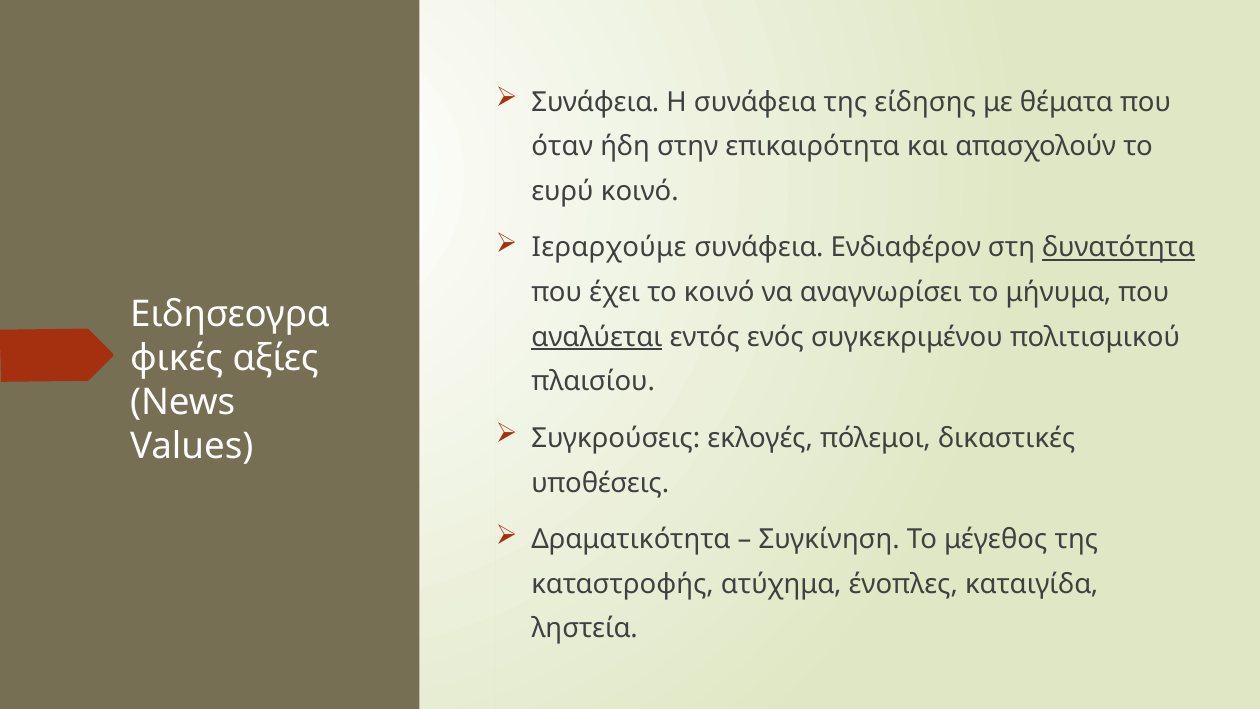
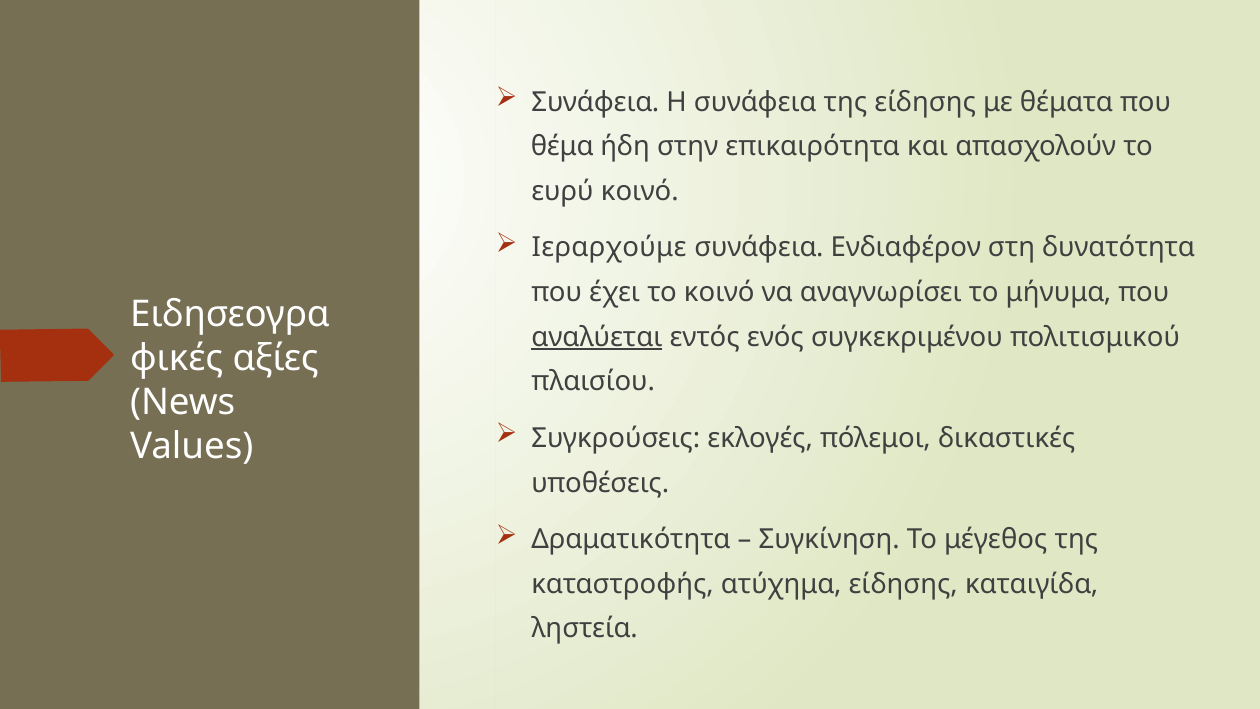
όταν: όταν -> θέμα (562, 147)
δυνατότητα underline: present -> none (1119, 248)
ατύχημα ένοπλες: ένοπλες -> είδησης (903, 584)
